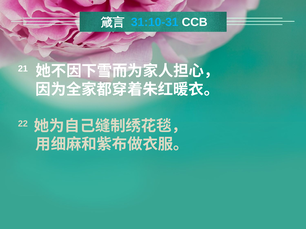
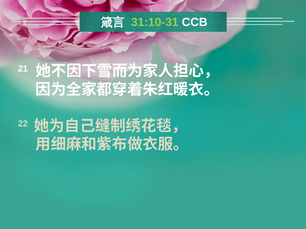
31:10-31 colour: light blue -> light green (155, 22)
